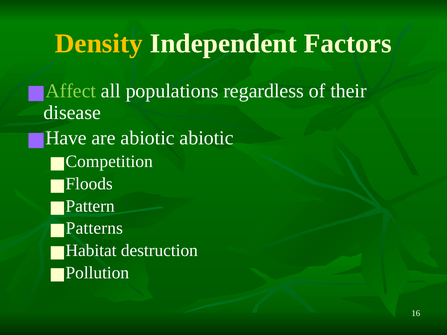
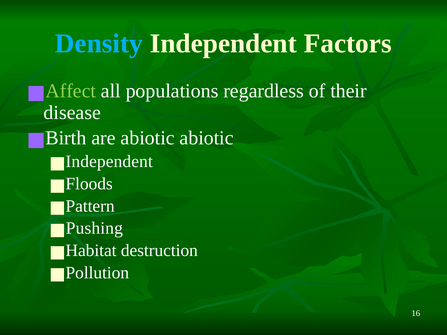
Density colour: yellow -> light blue (99, 43)
Have: Have -> Birth (66, 138)
Competition: Competition -> Independent (109, 162)
Patterns: Patterns -> Pushing (94, 228)
